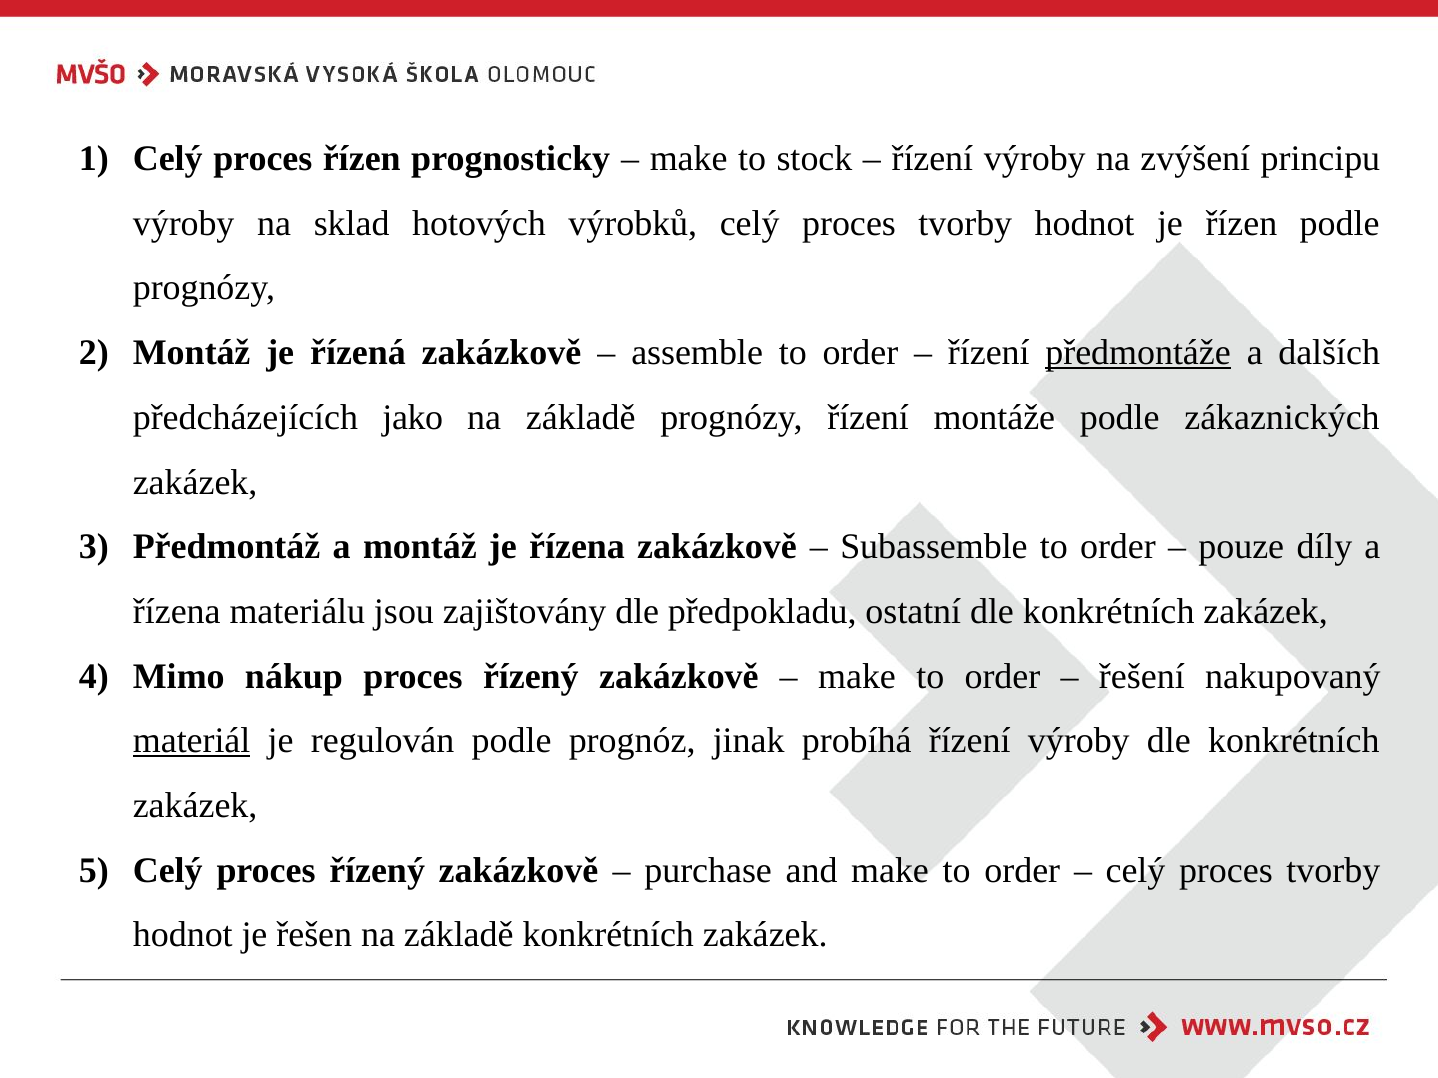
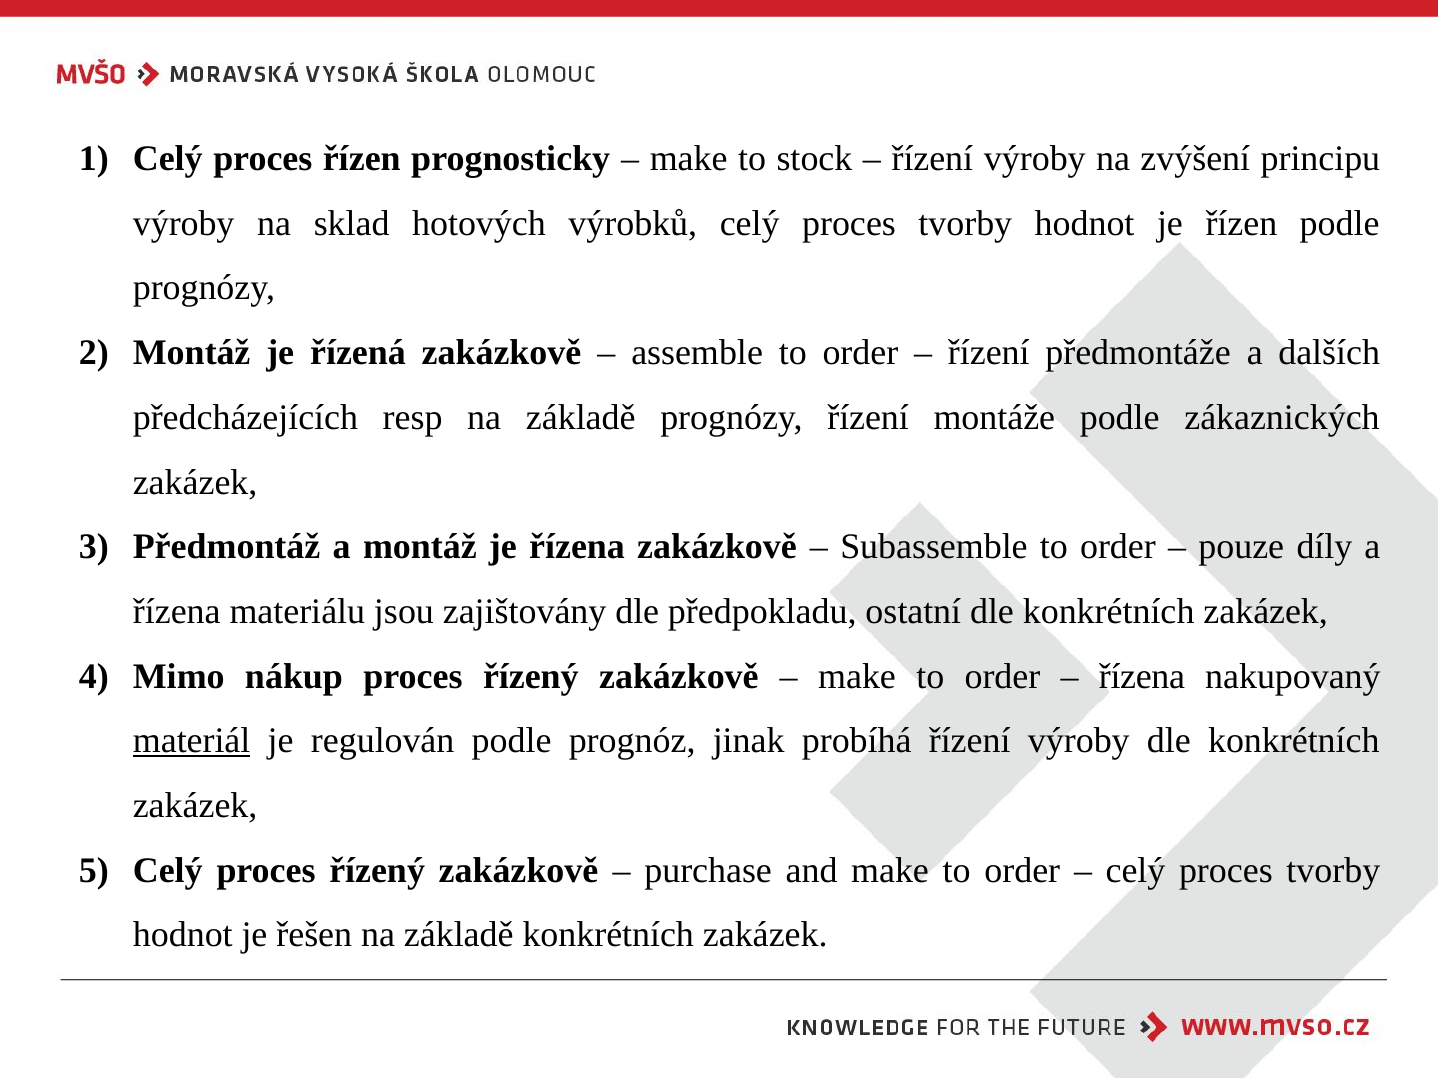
předmontáže underline: present -> none (1138, 353)
jako: jako -> resp (413, 418)
řešení: řešení -> řízena (1142, 677)
